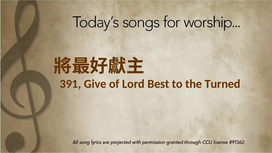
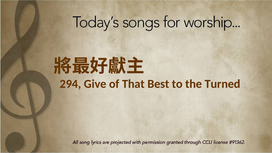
391: 391 -> 294 (70, 84)
Lord: Lord -> That (133, 84)
